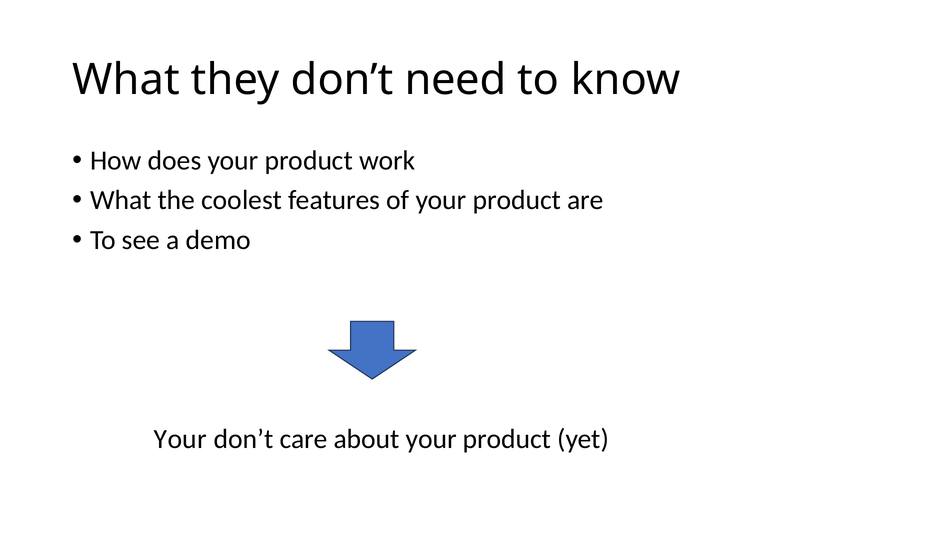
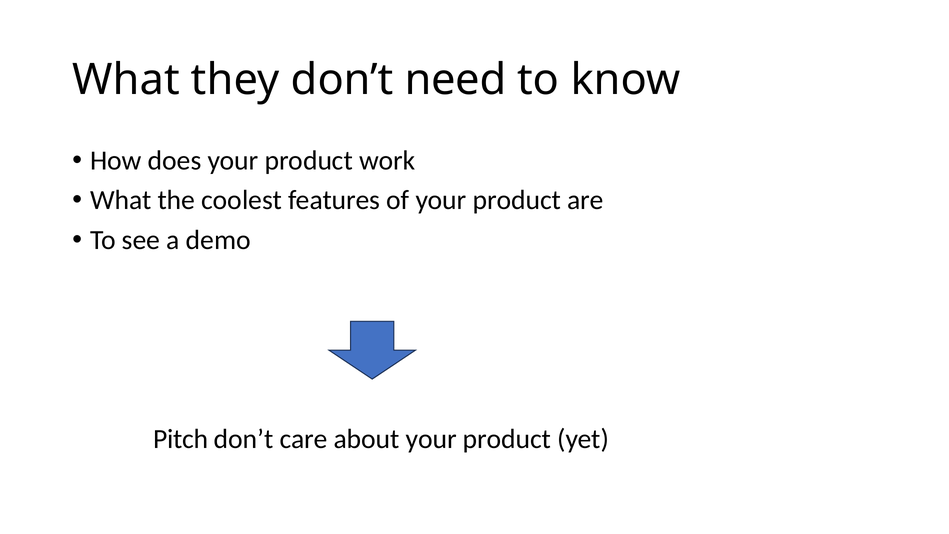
Your: Your -> Pitch (181, 439)
